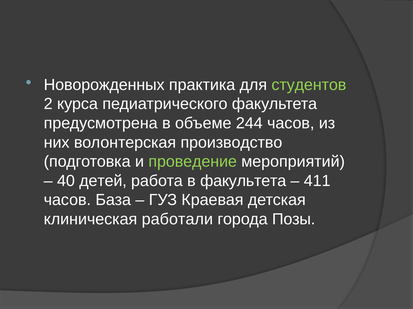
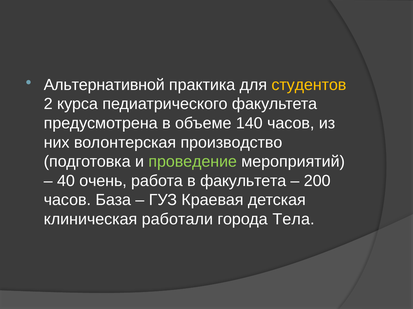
Новорожденных: Новорожденных -> Альтернативной (104, 85)
студентов colour: light green -> yellow (309, 85)
244: 244 -> 140 (249, 124)
детей: детей -> очень (103, 181)
411: 411 -> 200 (317, 181)
Позы: Позы -> Тела (293, 220)
